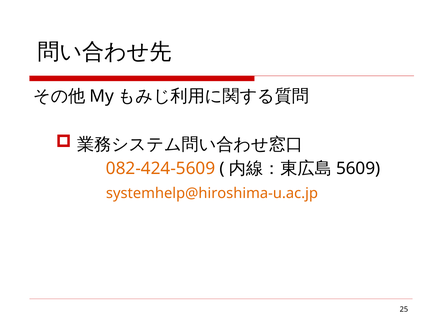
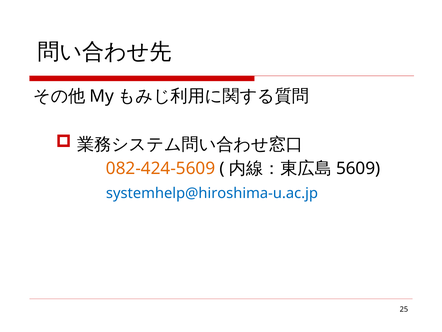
systemhelp@hiroshima-u.ac.jp colour: orange -> blue (212, 193)
